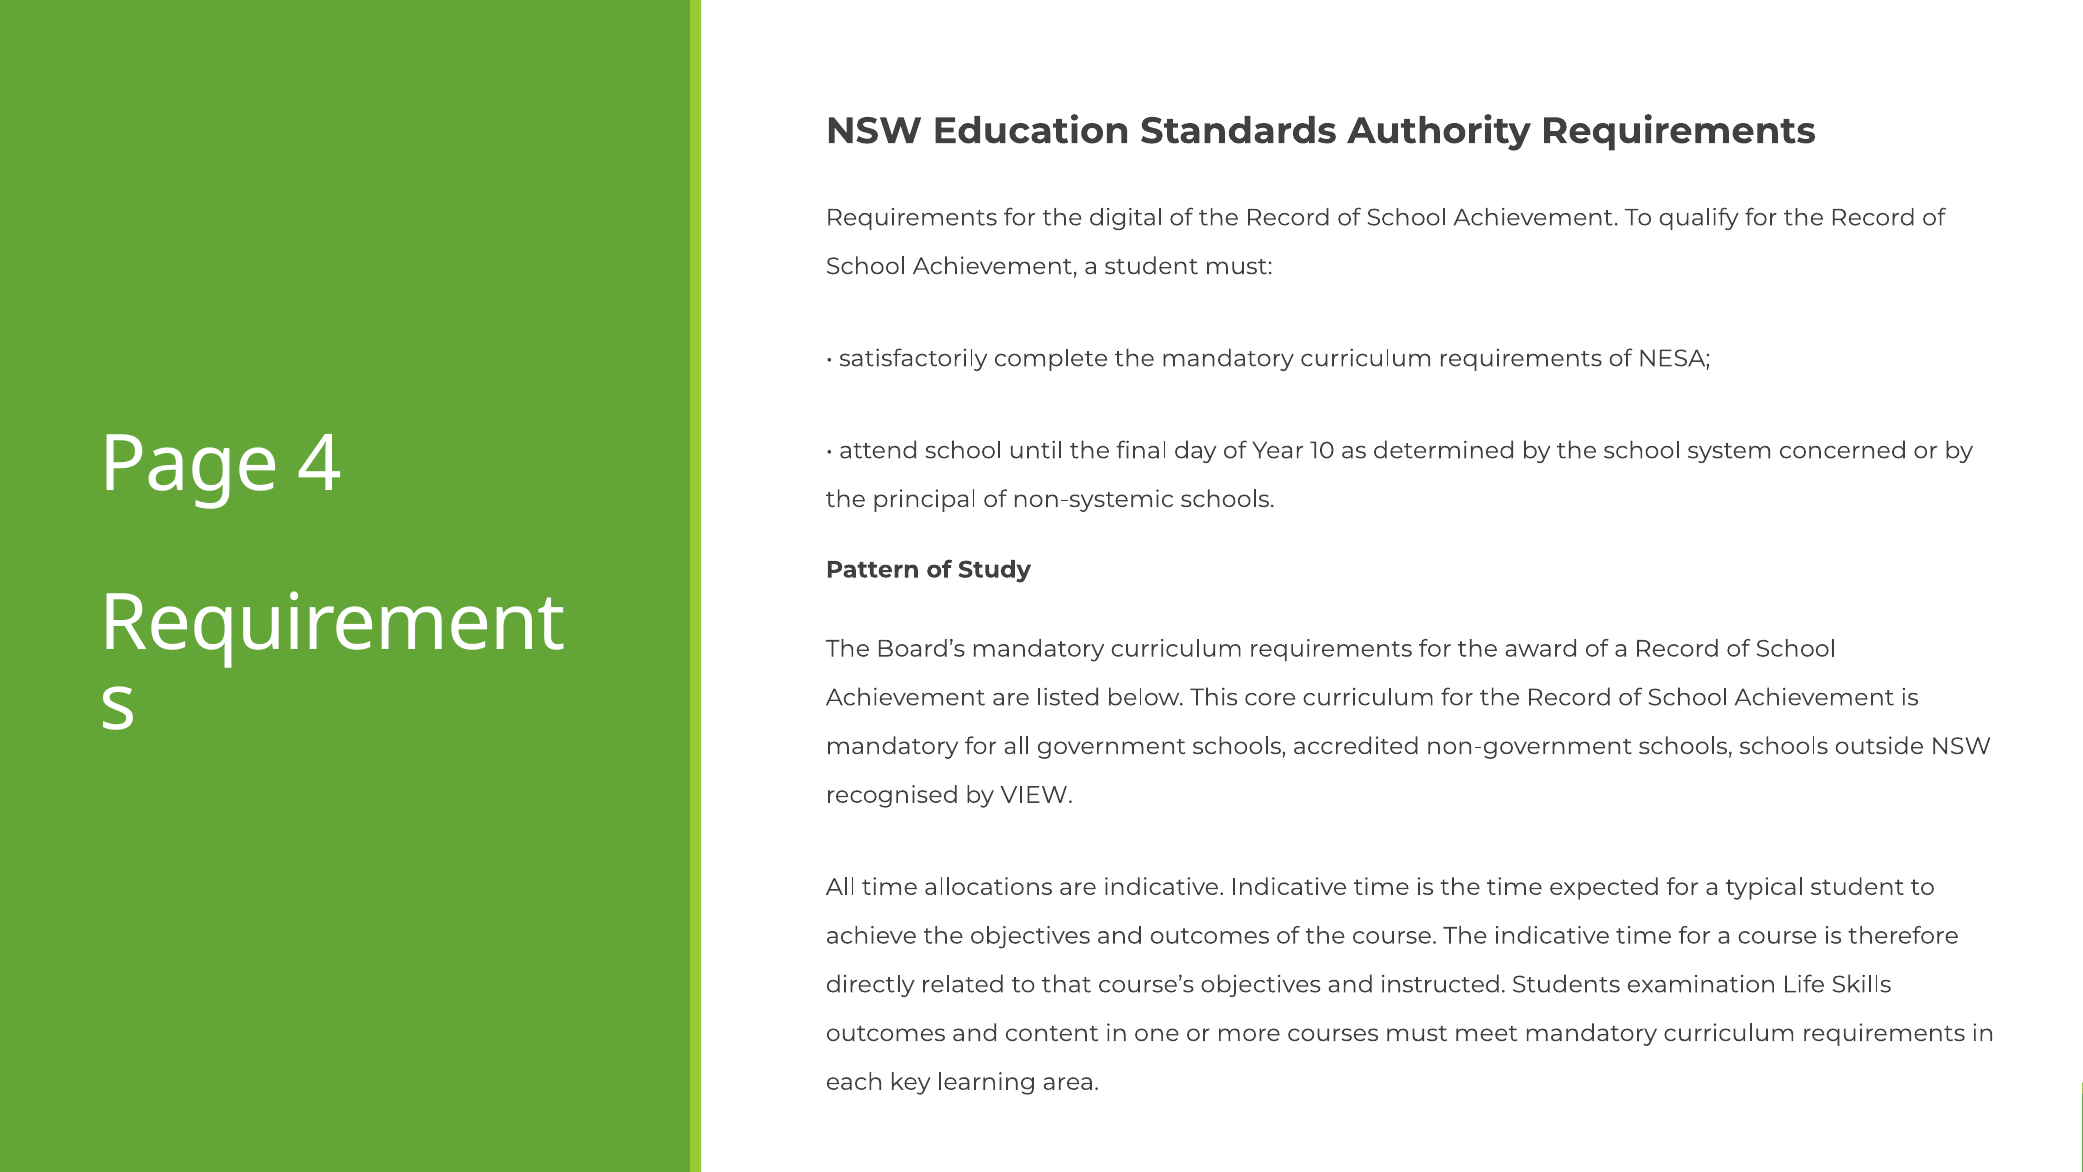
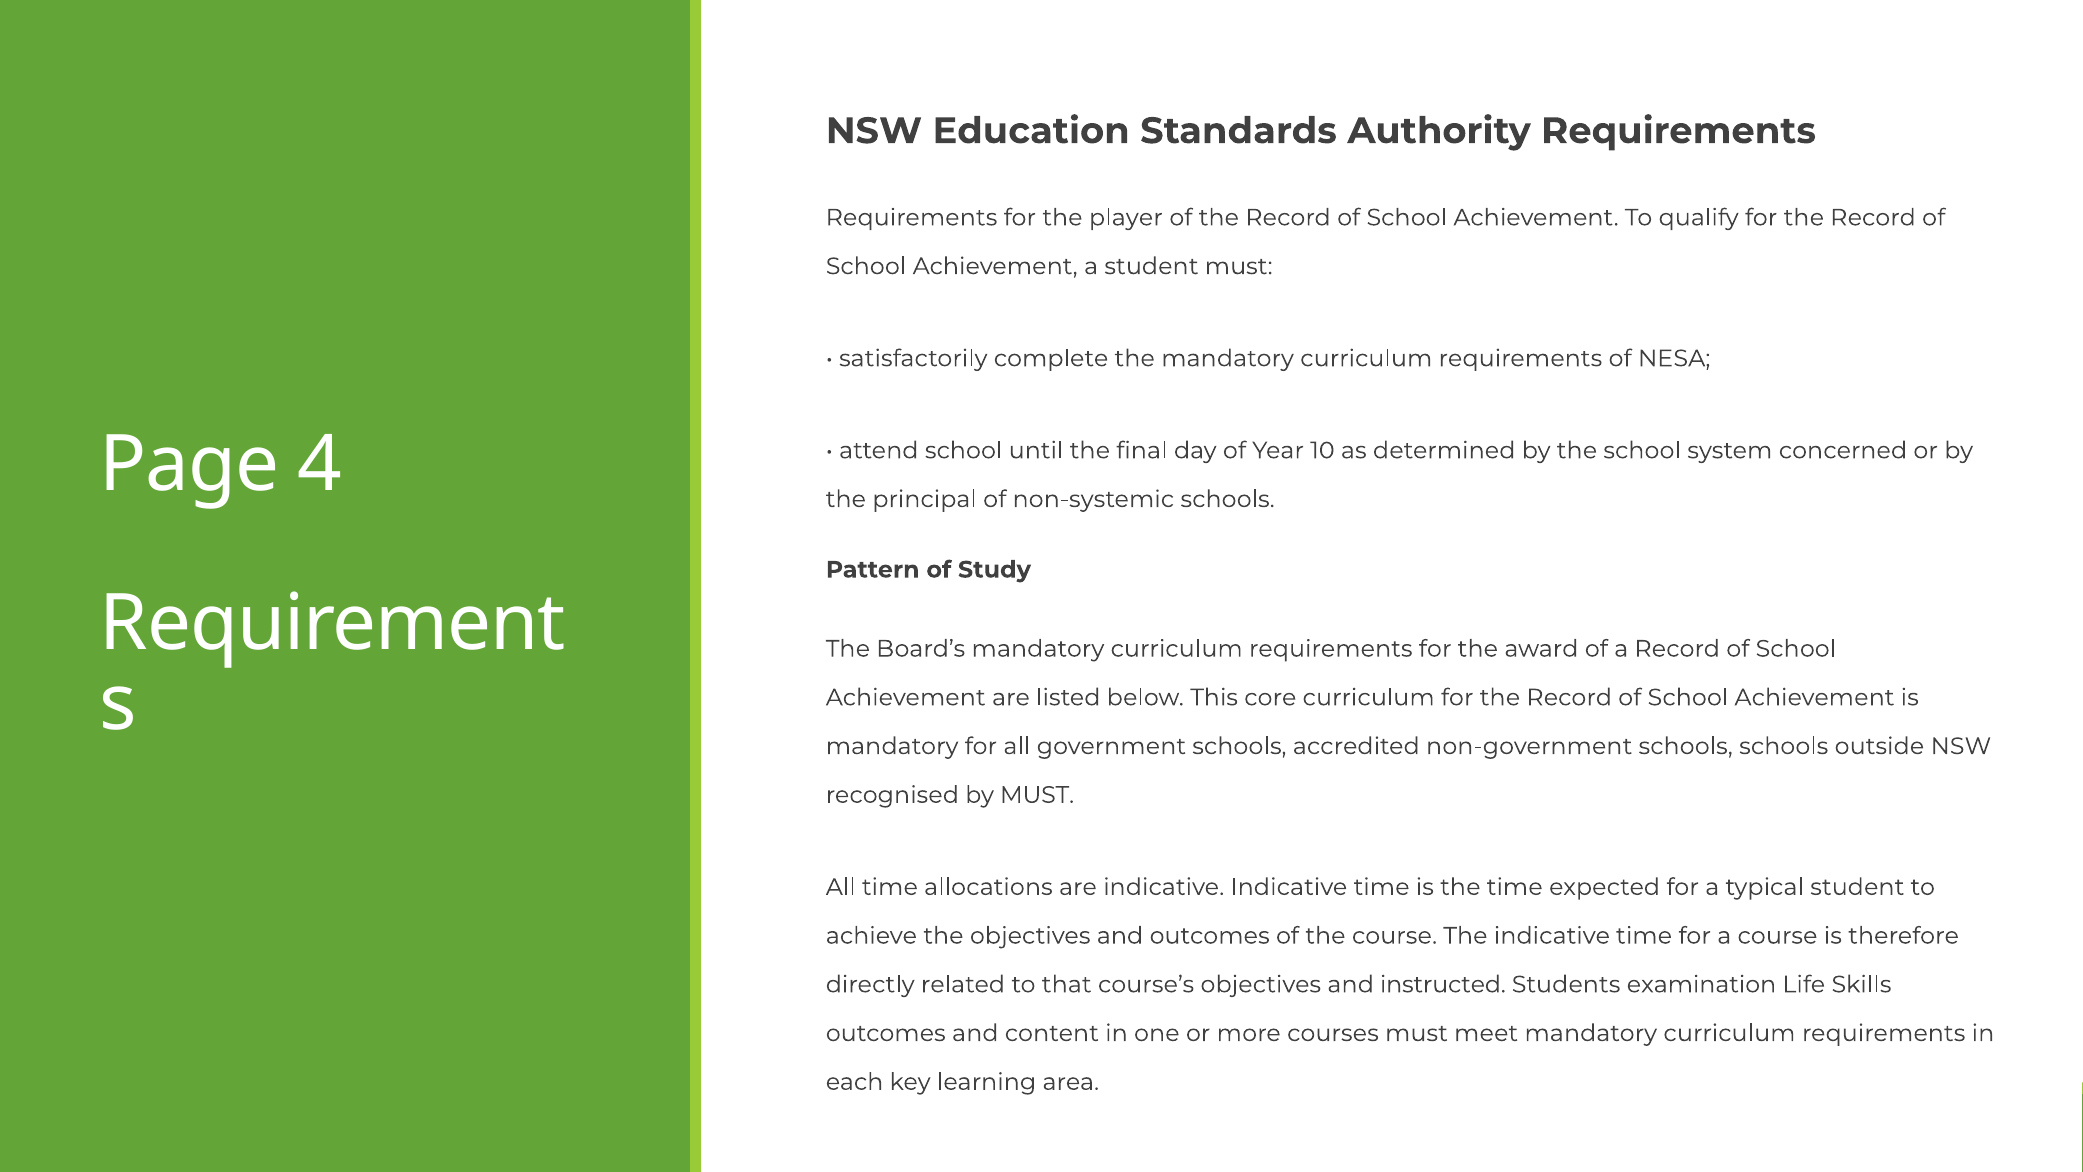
digital: digital -> player (1126, 218)
by VIEW: VIEW -> MUST (1037, 795)
